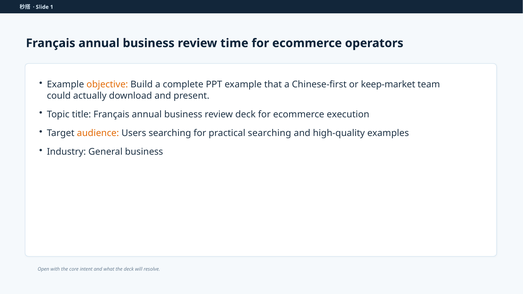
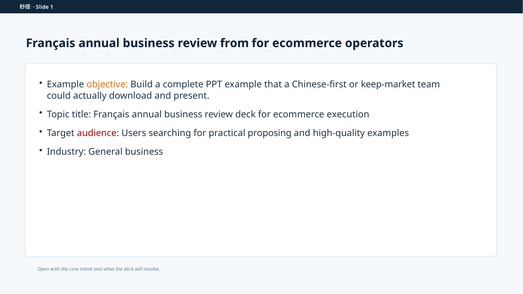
time: time -> from (235, 43)
audience colour: orange -> red (98, 133)
practical searching: searching -> proposing (270, 133)
